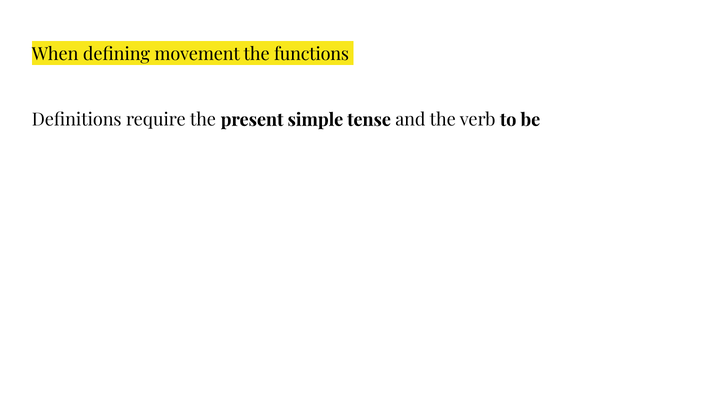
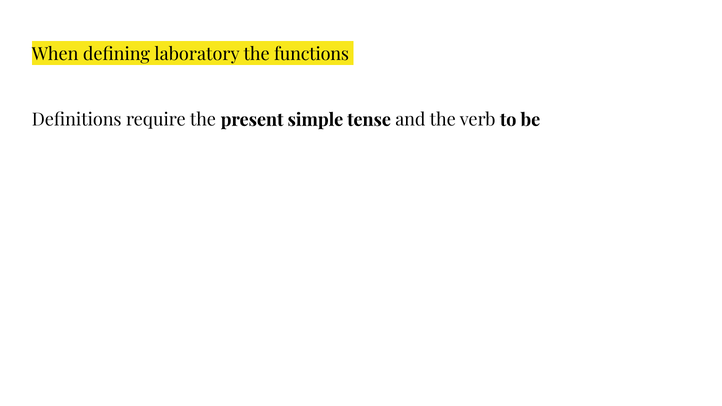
movement: movement -> laboratory (197, 54)
